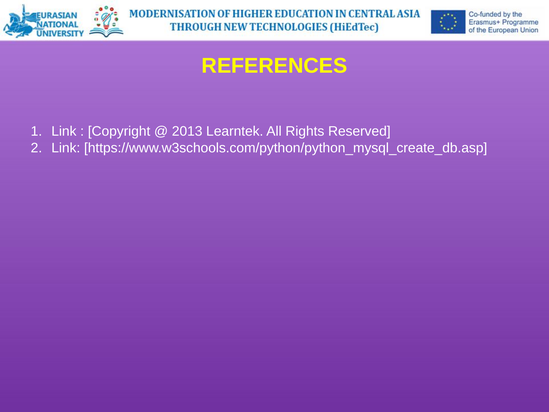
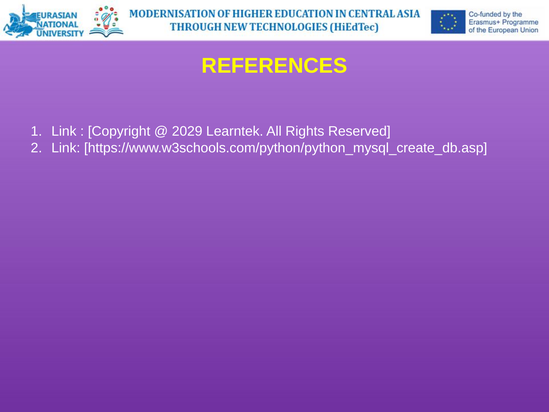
2013: 2013 -> 2029 (187, 131)
